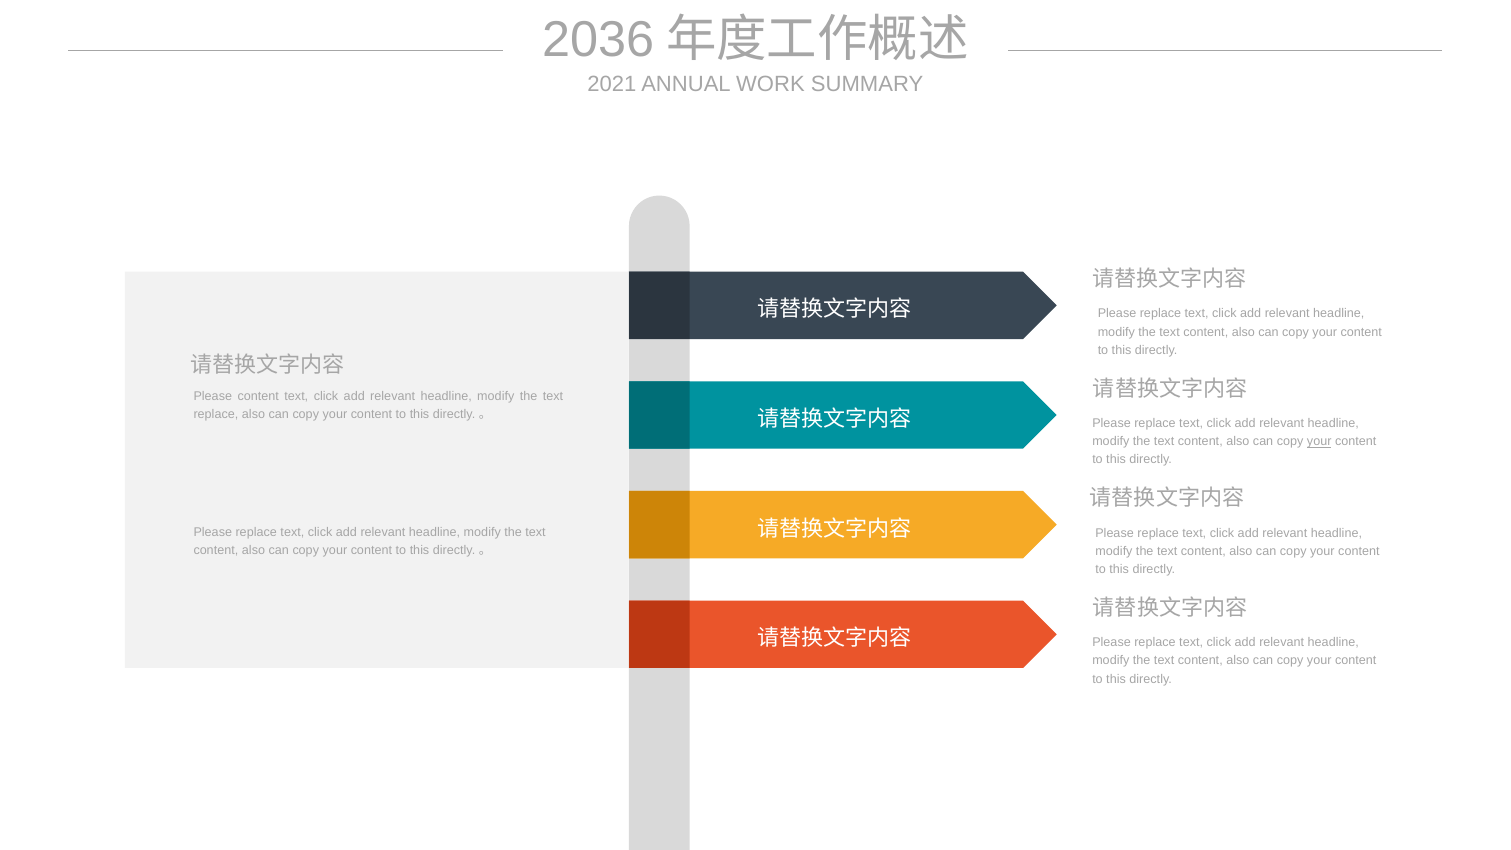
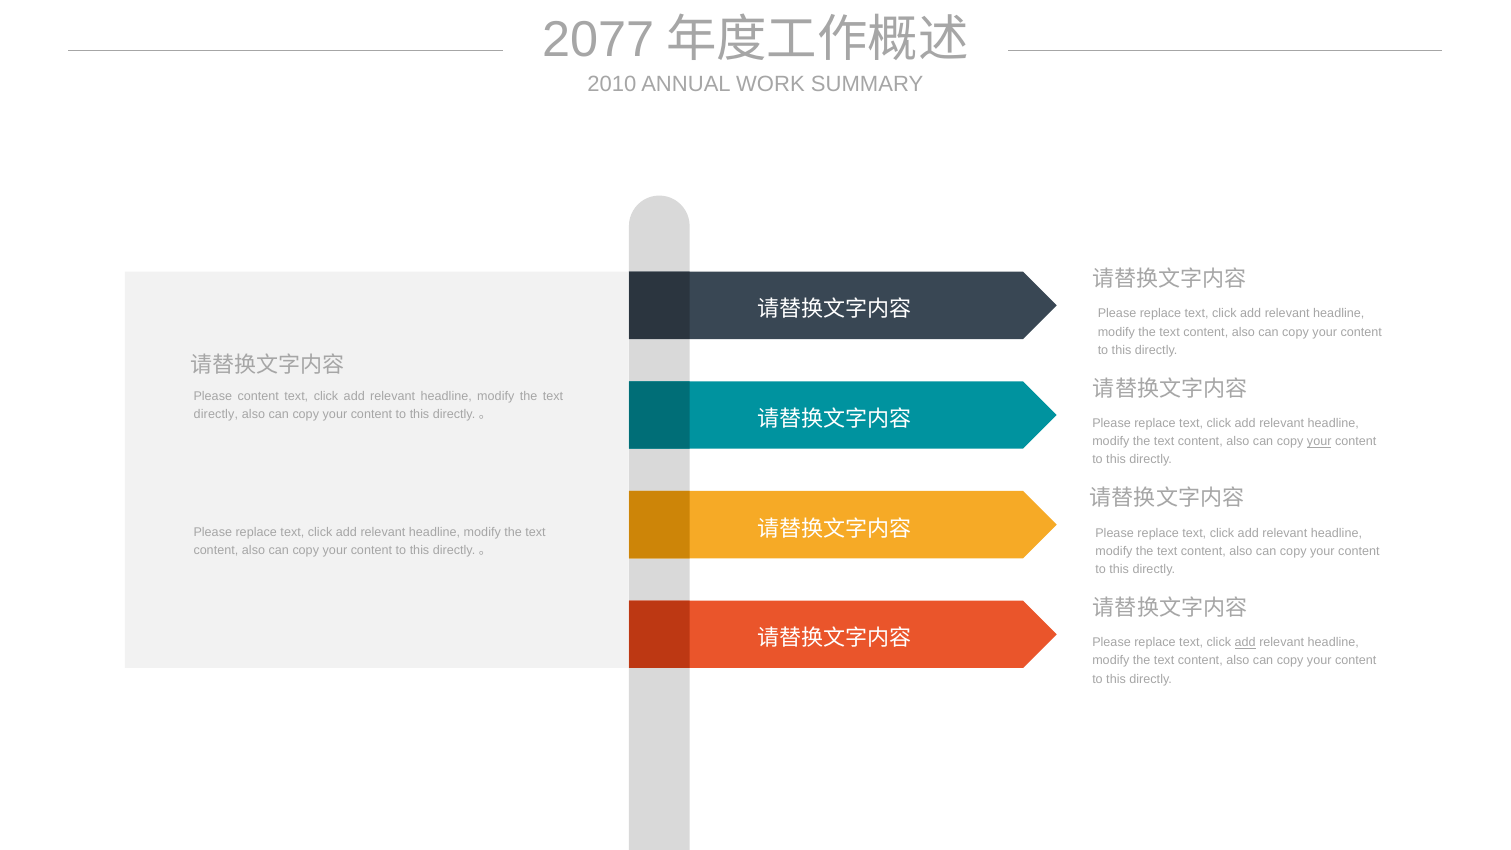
2036: 2036 -> 2077 (598, 40)
2021: 2021 -> 2010 (612, 84)
replace: replace -> directly (216, 414)
add underline: none -> present (1245, 643)
